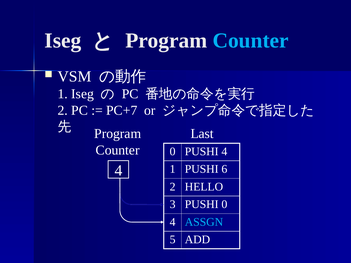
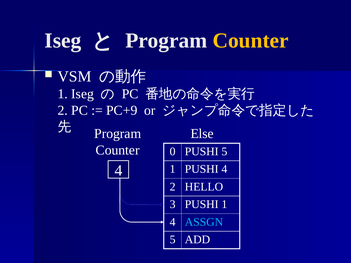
Counter colour: light blue -> yellow (251, 41)
PC+7: PC+7 -> PC+9 (122, 110)
Last: Last -> Else (202, 134)
PUSHI 4: 4 -> 5 (224, 152)
PUSHI 6: 6 -> 4 (224, 169)
PUSHI 0: 0 -> 1 (224, 205)
